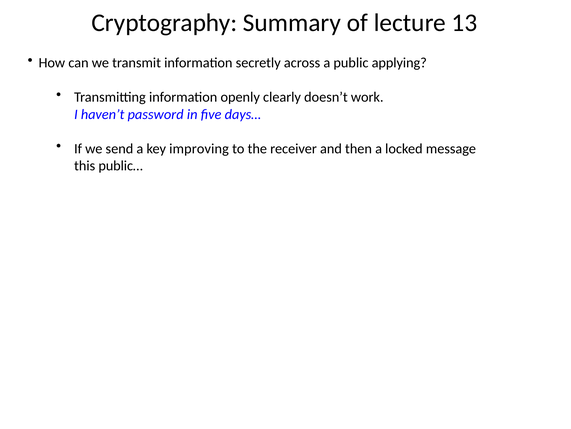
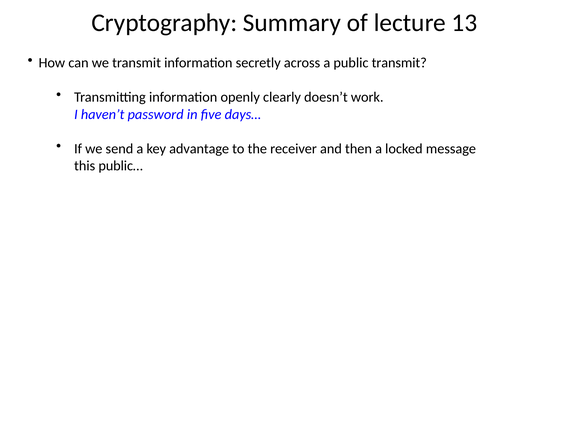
public applying: applying -> transmit (399, 63)
improving: improving -> advantage (199, 148)
